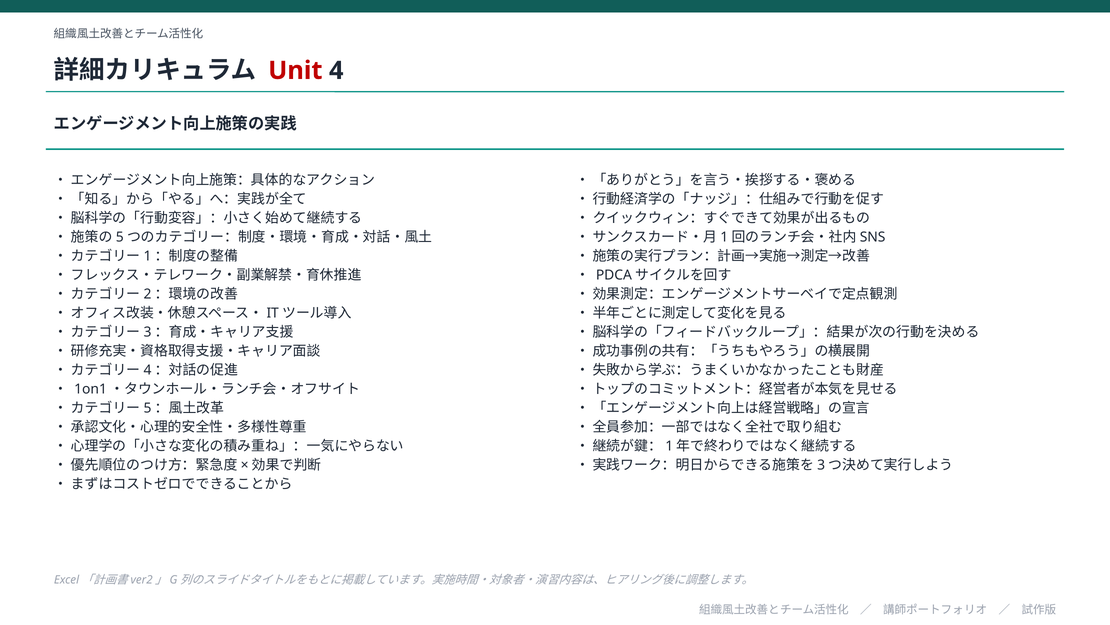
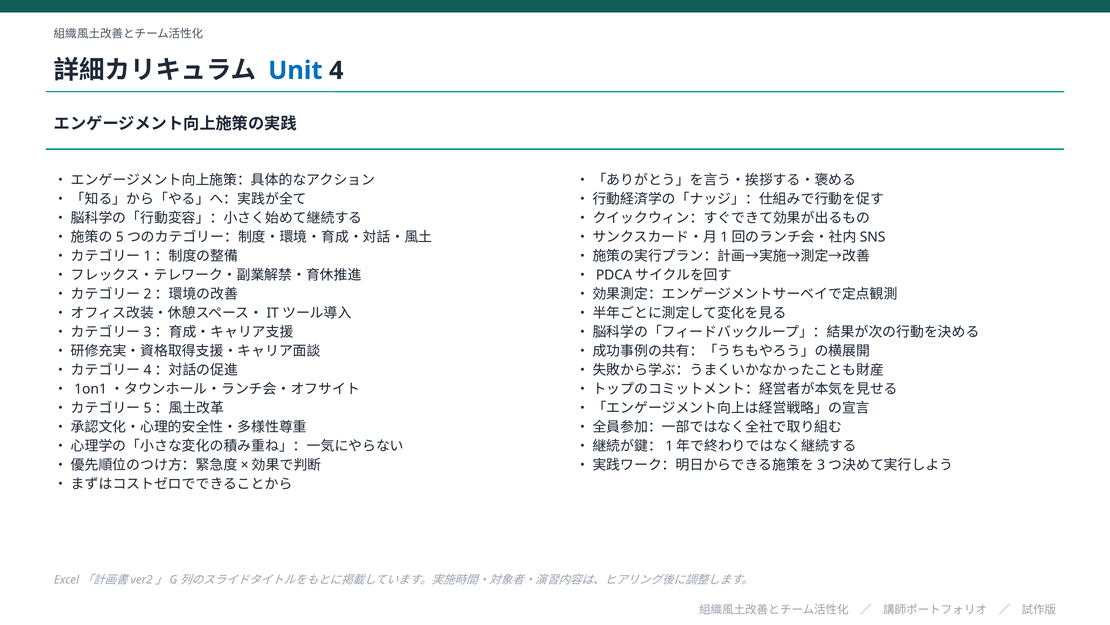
Unit colour: red -> blue (295, 70)
